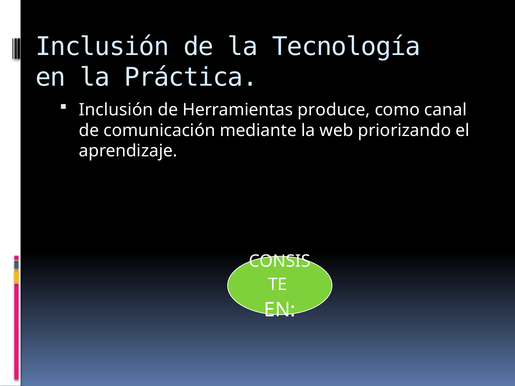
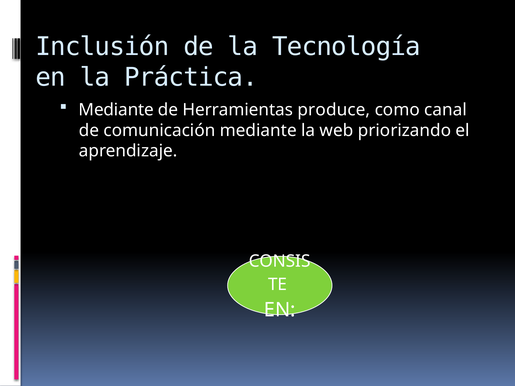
Inclusión: Inclusión -> Mediante (116, 110)
